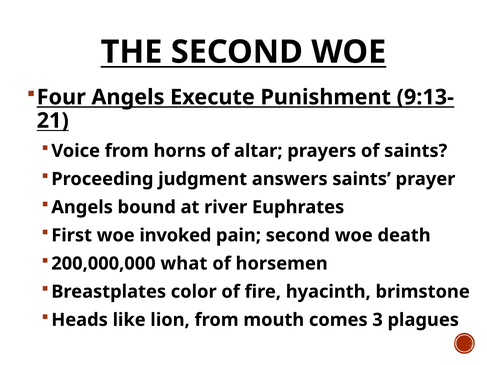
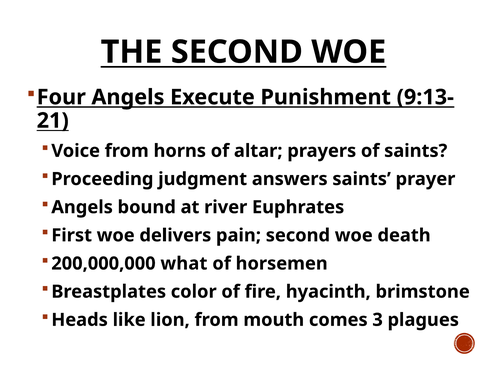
invoked: invoked -> delivers (175, 236)
